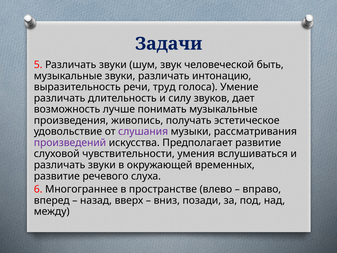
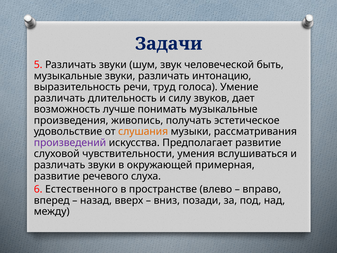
слушания colour: purple -> orange (143, 131)
временных: временных -> примерная (225, 165)
Многограннее: Многограннее -> Естественного (81, 189)
